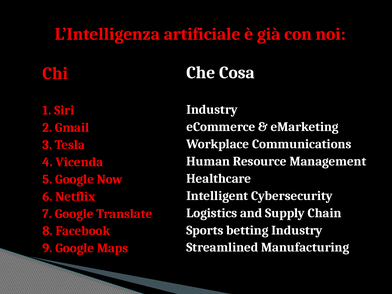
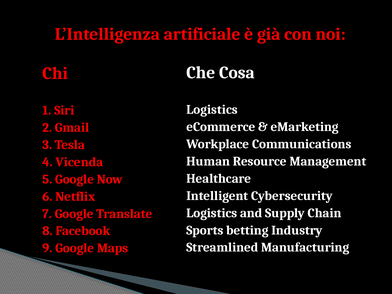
Industry: Industry -> Logistics (212, 110)
